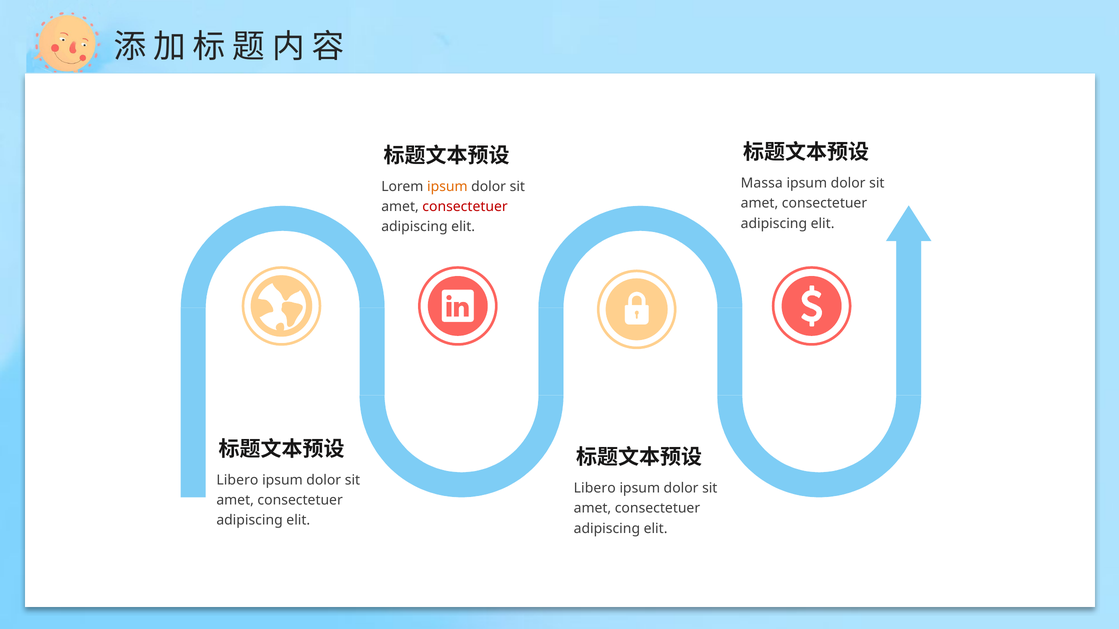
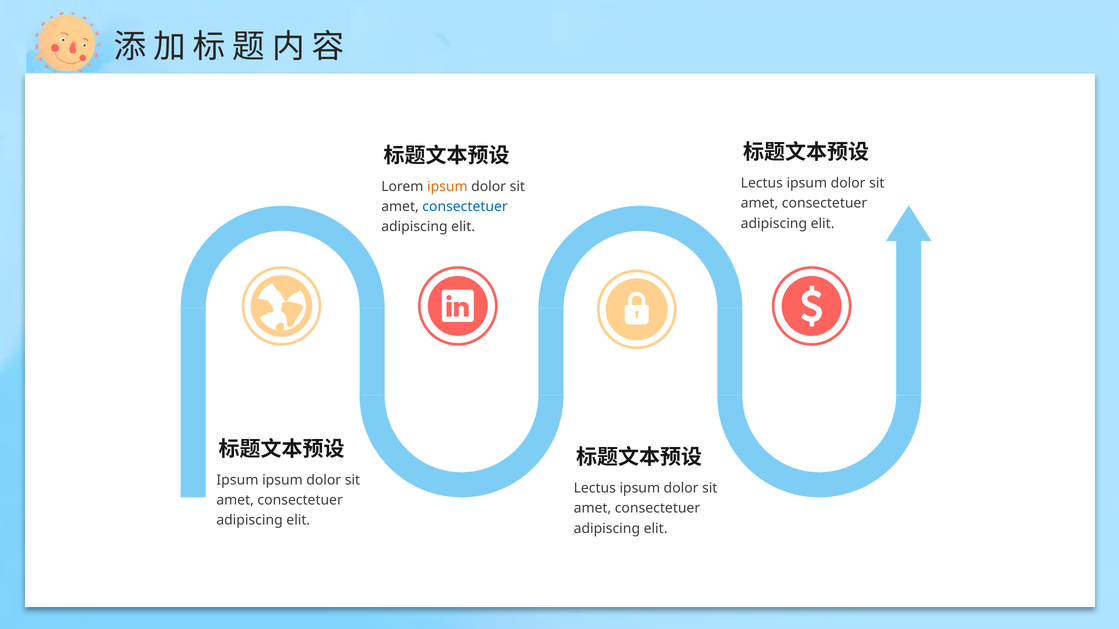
Massa: Massa -> Lectus (762, 183)
consectetuer colour: red -> blue (465, 207)
Libero: Libero -> Ipsum (237, 480)
Libero: Libero -> Lectus (595, 489)
